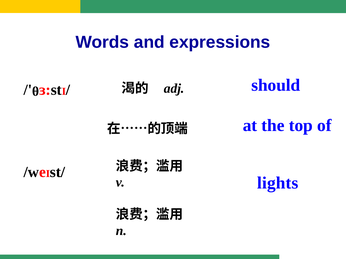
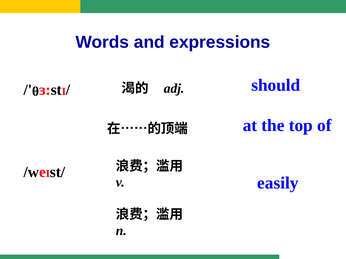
lights: lights -> easily (278, 183)
